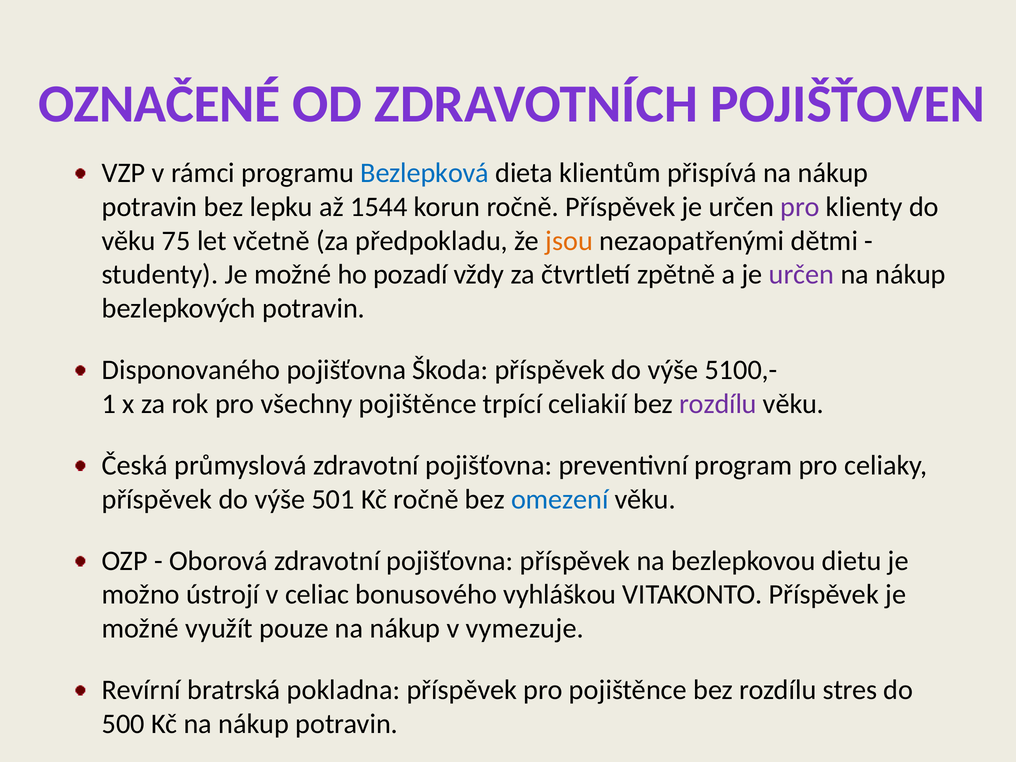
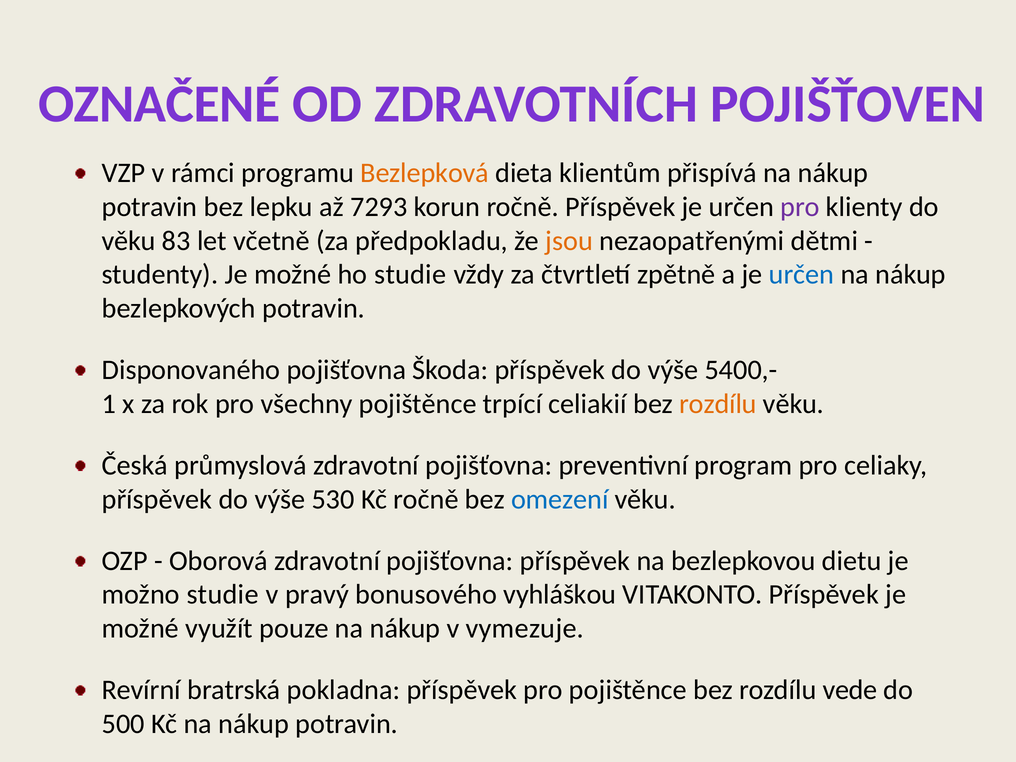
Bezlepková colour: blue -> orange (425, 173)
1544: 1544 -> 7293 (379, 207)
75: 75 -> 83 (176, 241)
ho pozadí: pozadí -> studie (410, 275)
určen colour: purple -> blue (801, 275)
5100,-: 5100,- -> 5400,- (741, 370)
rozdílu colour: purple -> orange (718, 404)
501: 501 -> 530 (333, 499)
možno ústrojí: ústrojí -> studie (223, 595)
celiac: celiac -> pravý (317, 595)
stres: stres -> vede (850, 690)
